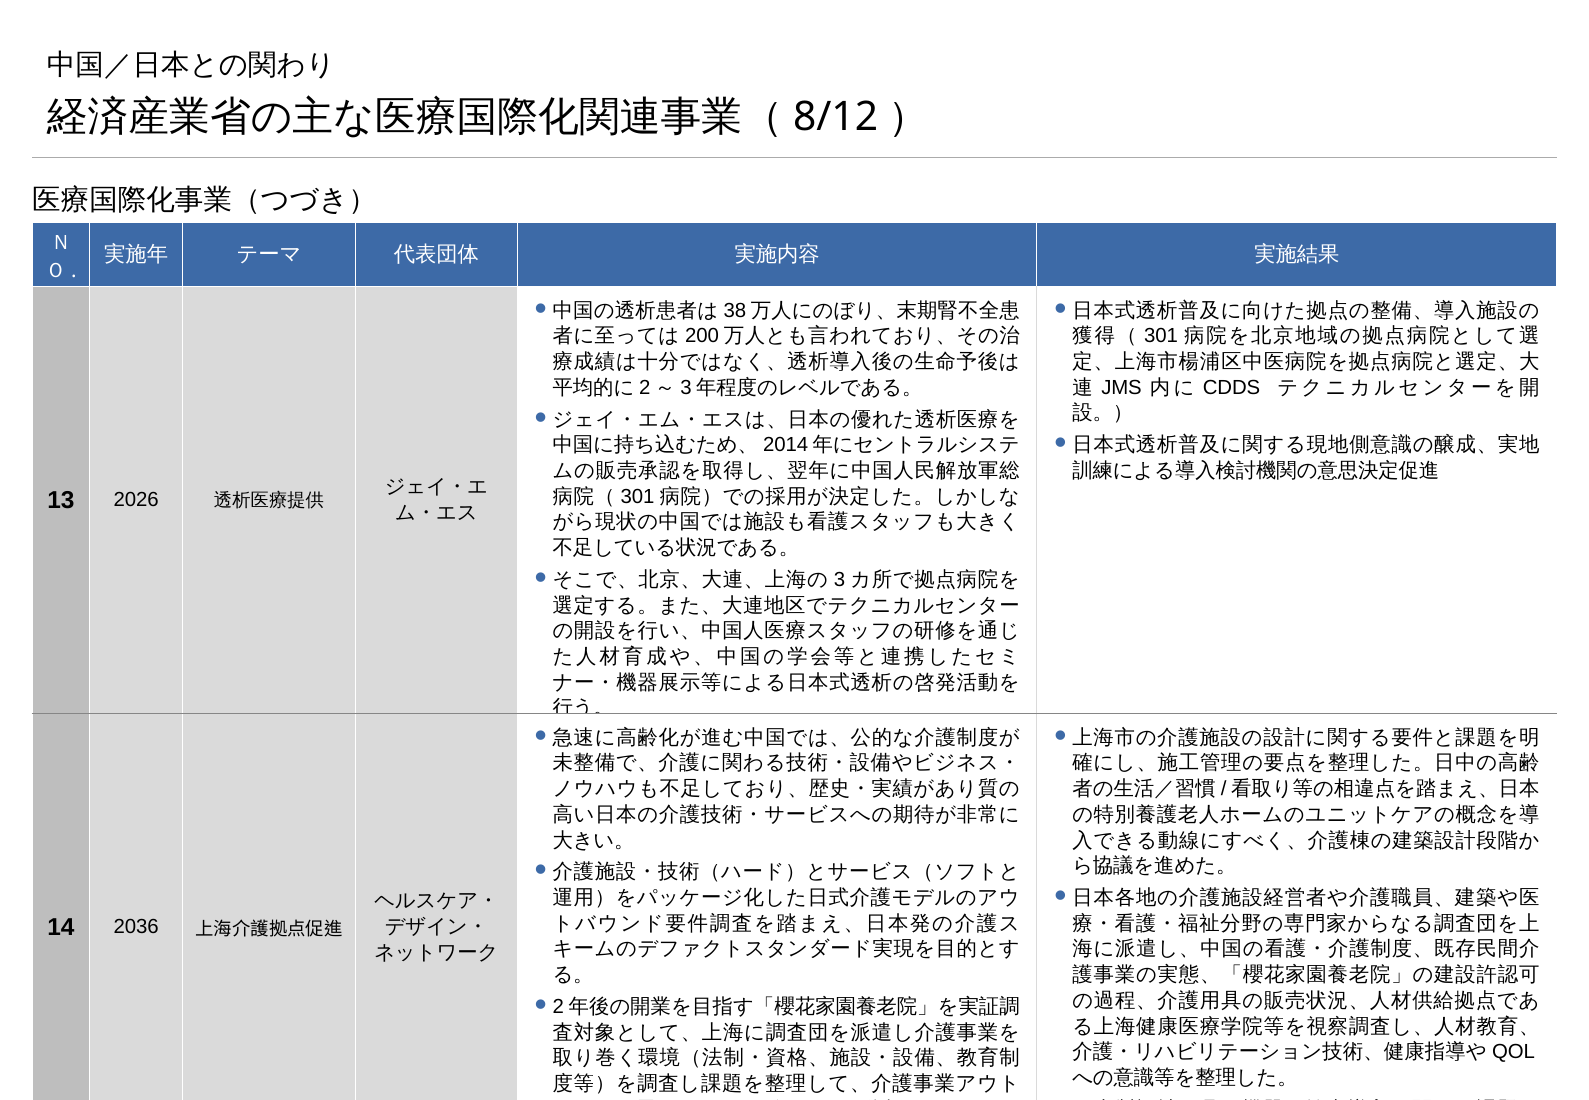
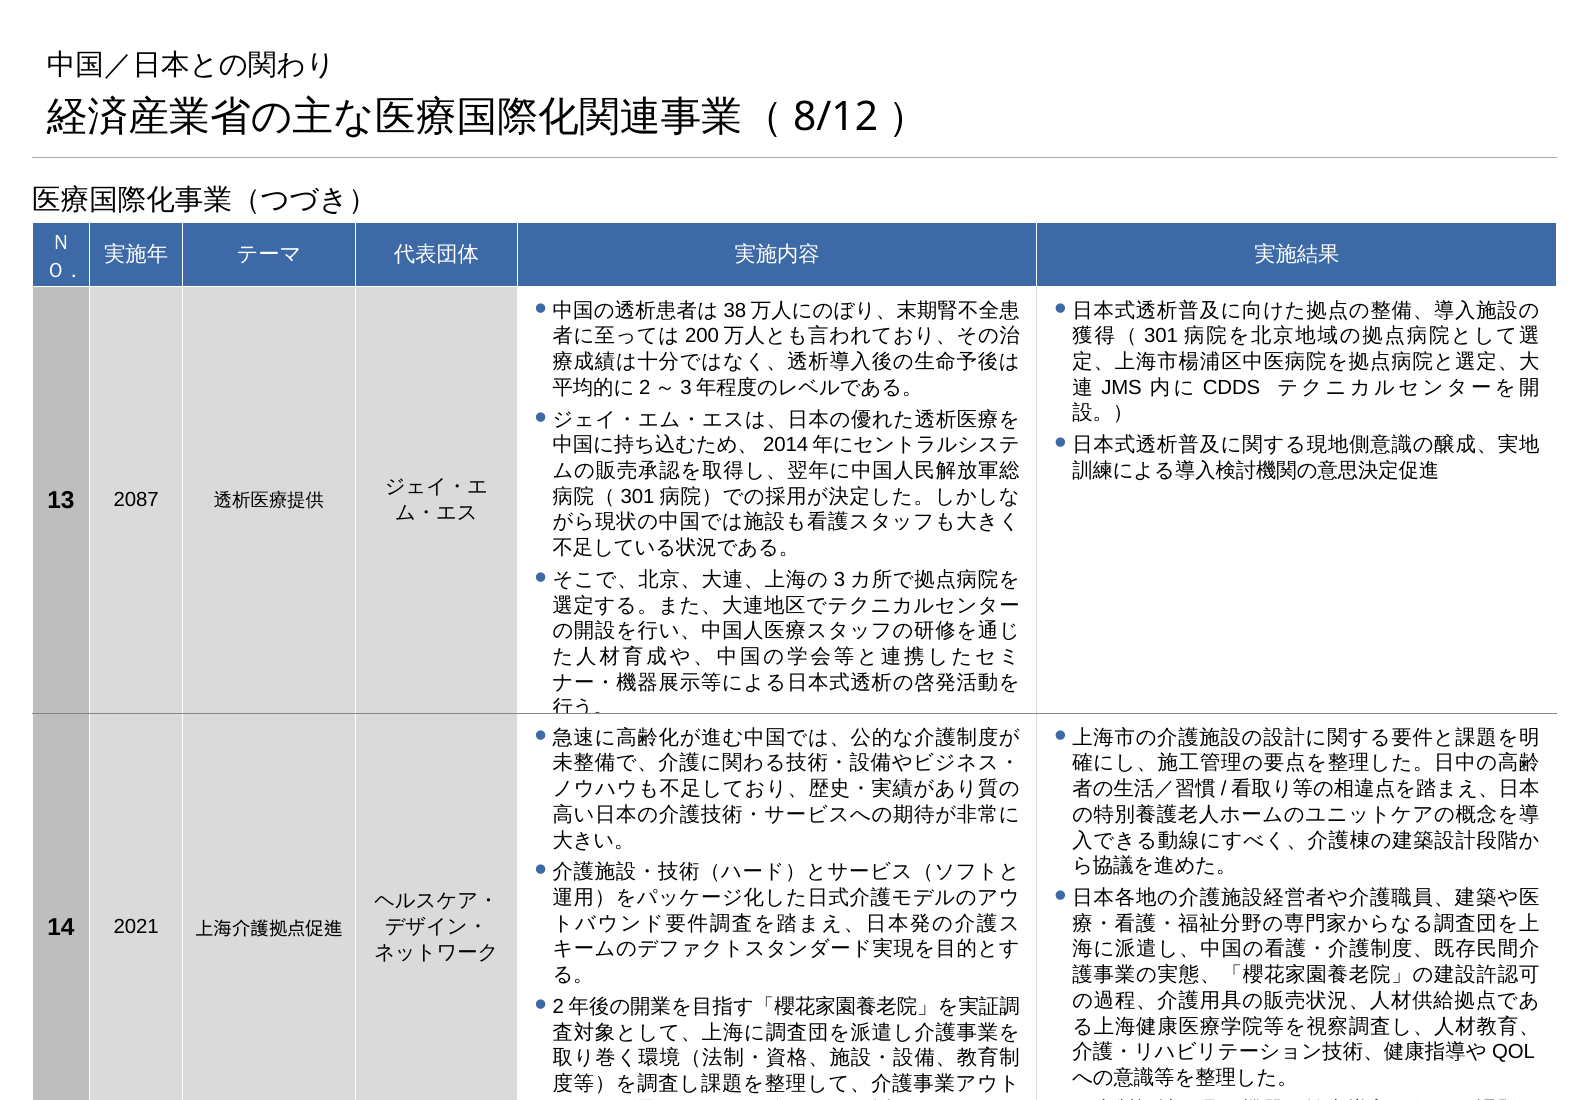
2026: 2026 -> 2087 (136, 500)
2036: 2036 -> 2021 (136, 927)
